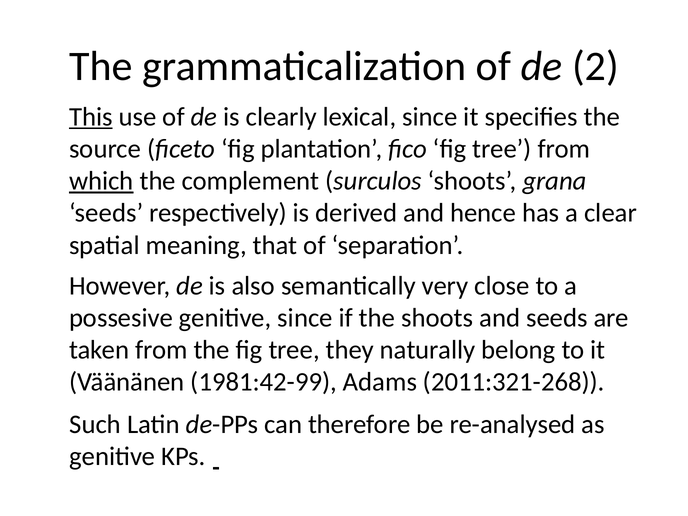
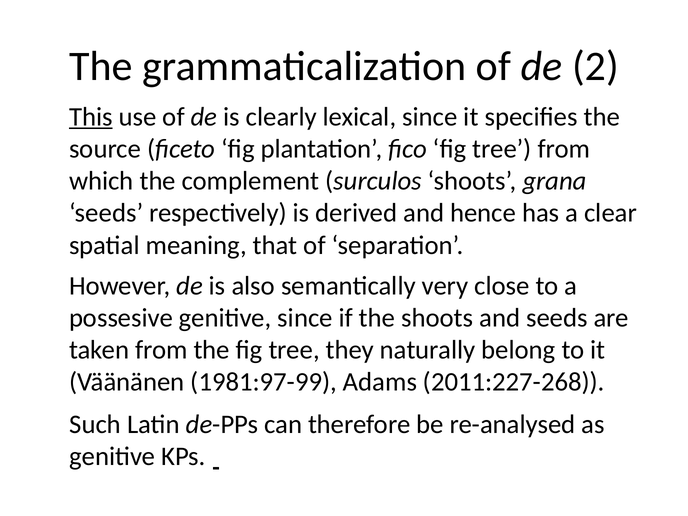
which underline: present -> none (101, 181)
1981:42-99: 1981:42-99 -> 1981:97-99 (264, 382)
2011:321-268: 2011:321-268 -> 2011:227-268 (514, 382)
